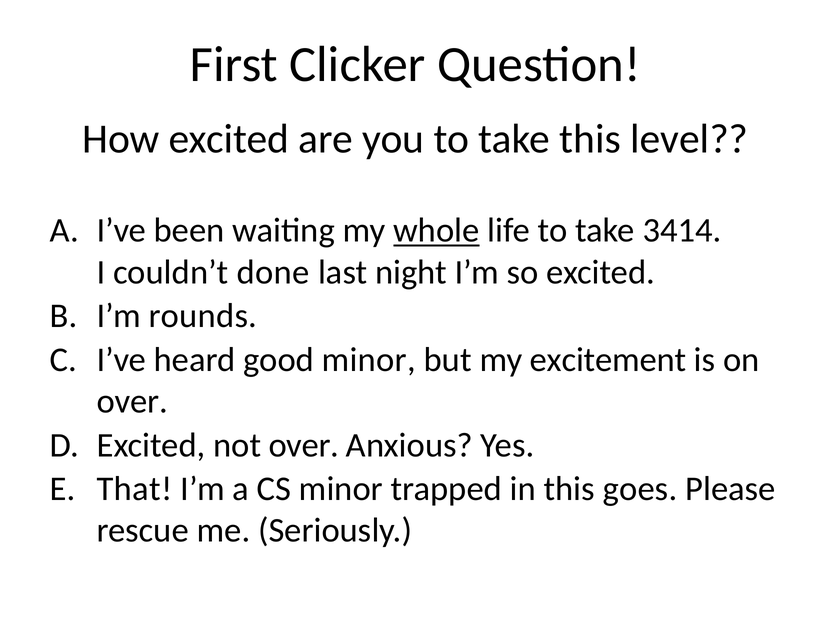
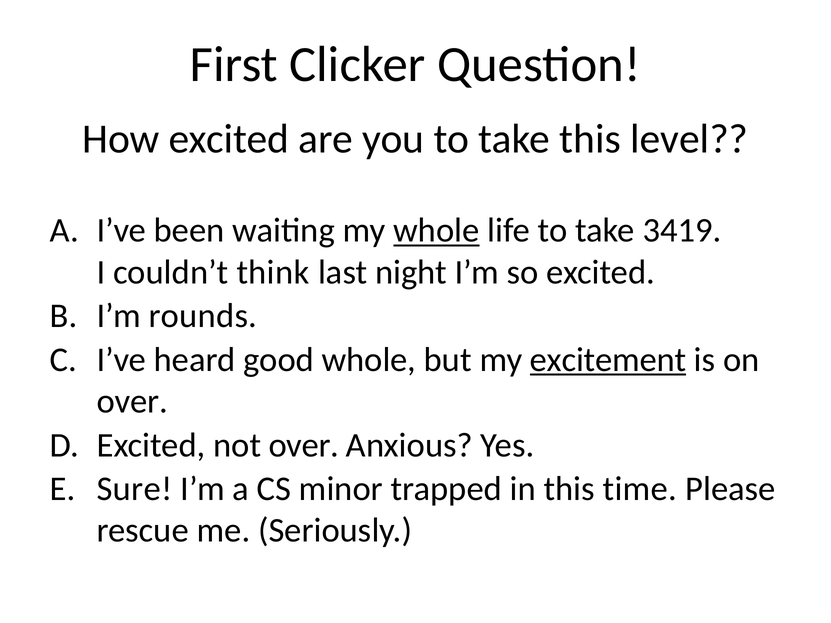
3414: 3414 -> 3419 (682, 231)
done: done -> think (273, 272)
good minor: minor -> whole (369, 360)
excitement underline: none -> present (608, 360)
That: That -> Sure (134, 489)
goes: goes -> time (640, 489)
